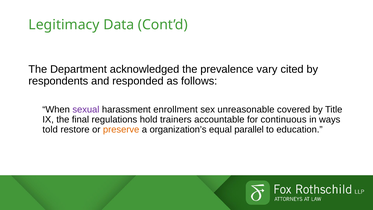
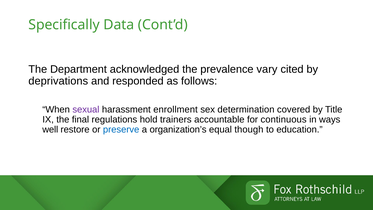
Legitimacy: Legitimacy -> Specifically (64, 25)
respondents: respondents -> deprivations (58, 81)
unreasonable: unreasonable -> determination (246, 109)
told: told -> well (50, 129)
preserve colour: orange -> blue (121, 129)
parallel: parallel -> though (249, 129)
